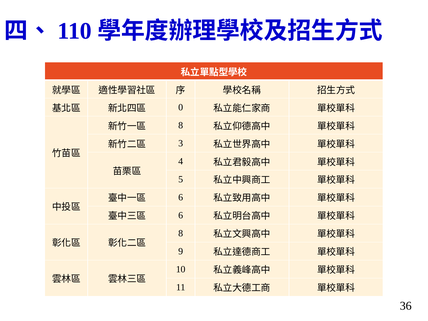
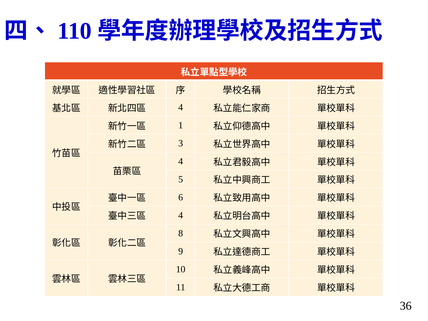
0: 0 -> 4 (181, 107)
8: 8 -> 1 (181, 125)
6: 6 -> 4 (181, 215)
